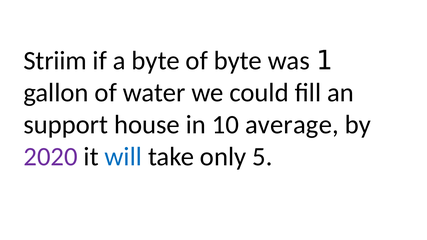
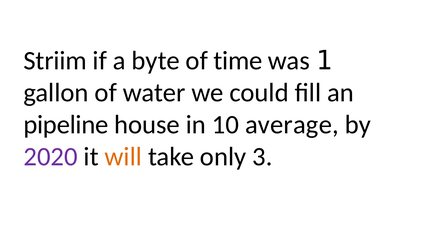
of byte: byte -> time (238, 61)
support: support -> pipeline (66, 125)
will colour: blue -> orange (123, 157)
5: 5 -> 3 (262, 157)
